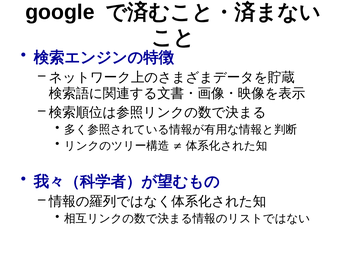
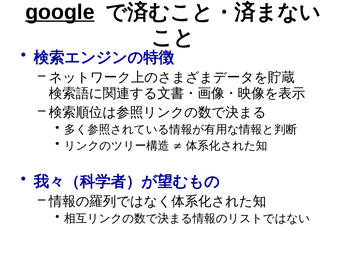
google underline: none -> present (60, 12)
